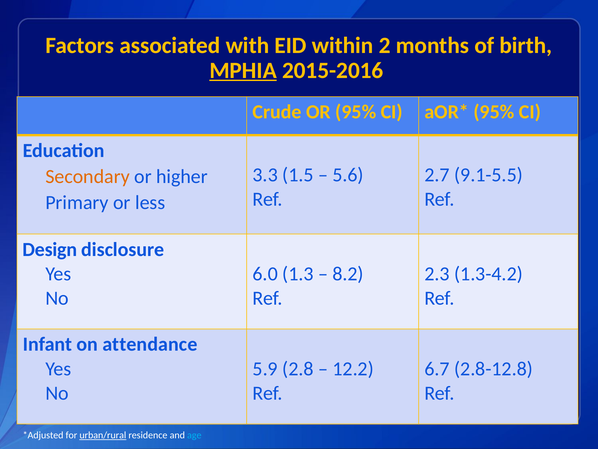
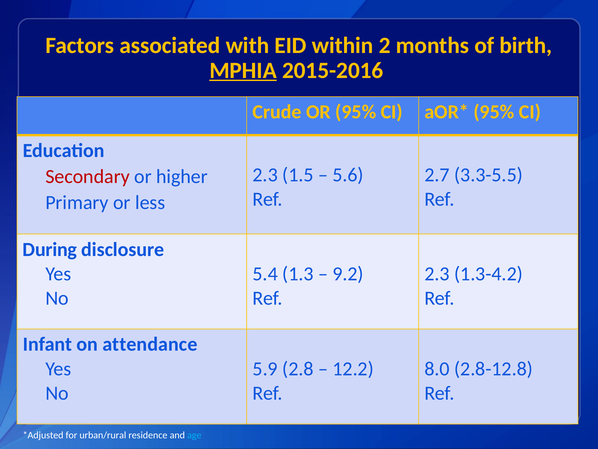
3.3: 3.3 -> 2.3 (265, 175)
9.1-5.5: 9.1-5.5 -> 3.3-5.5 (489, 175)
Secondary colour: orange -> red (88, 176)
Design: Design -> During (50, 249)
6.0: 6.0 -> 5.4 (265, 274)
8.2: 8.2 -> 9.2 (348, 274)
6.7: 6.7 -> 8.0 (437, 368)
urban/rural underline: present -> none (103, 435)
